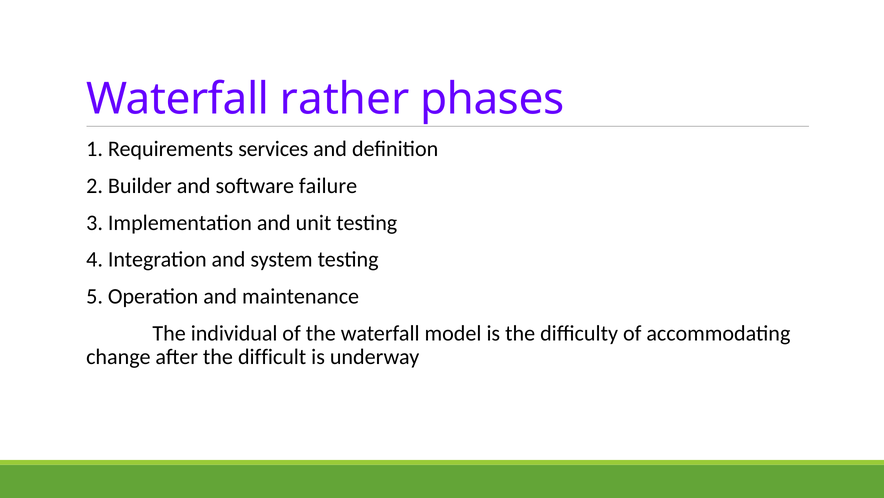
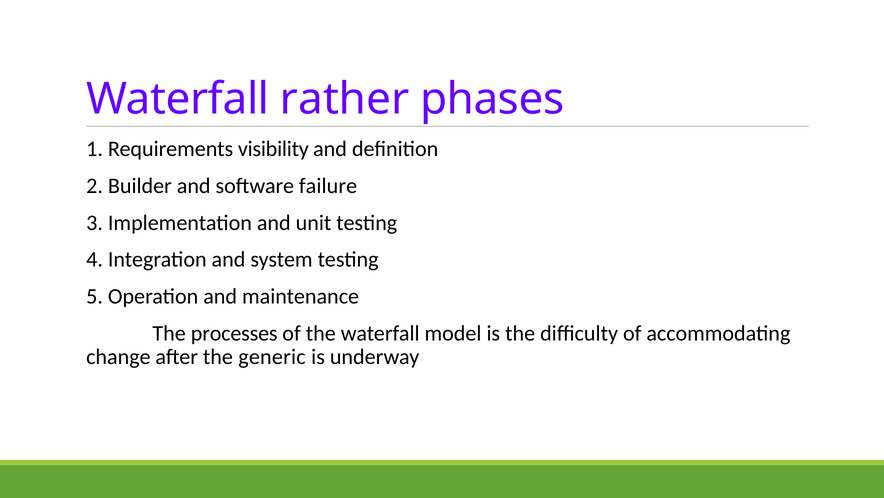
services: services -> visibility (273, 149)
individual: individual -> processes (234, 333)
difficult: difficult -> generic (272, 357)
